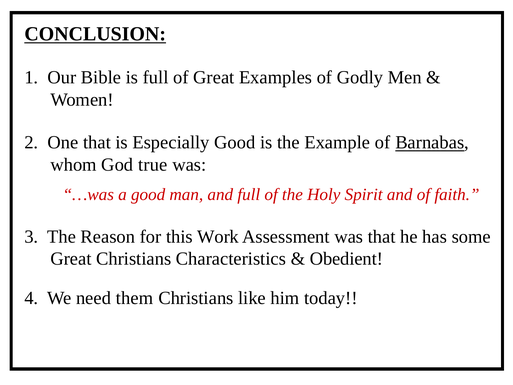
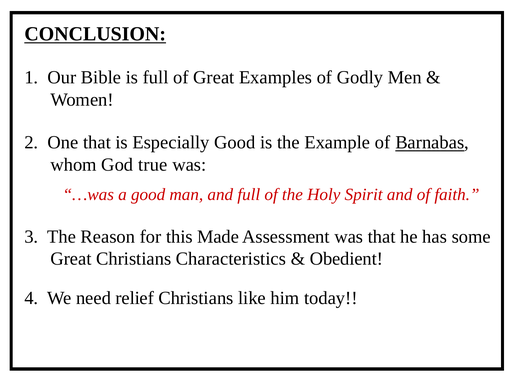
Work: Work -> Made (218, 236)
them: them -> relief (135, 298)
